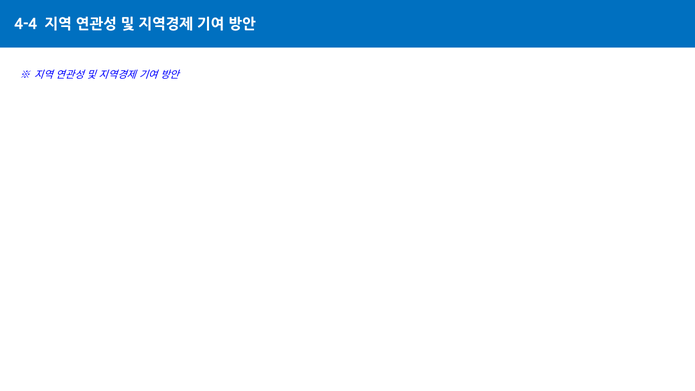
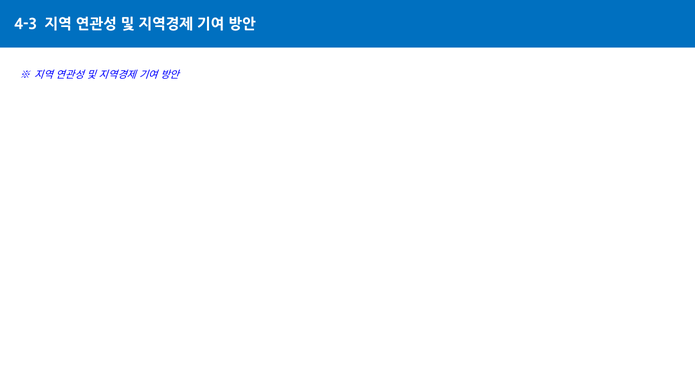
4-4: 4-4 -> 4-3 (26, 24)
